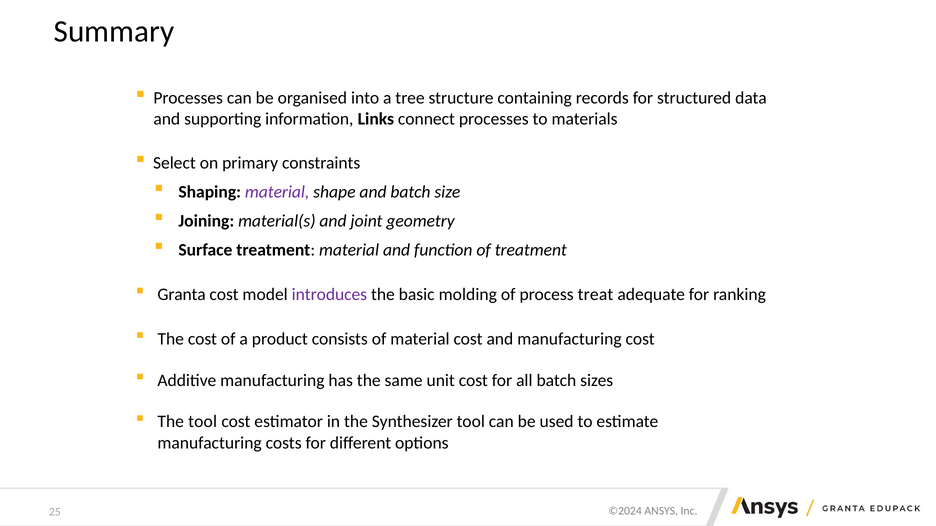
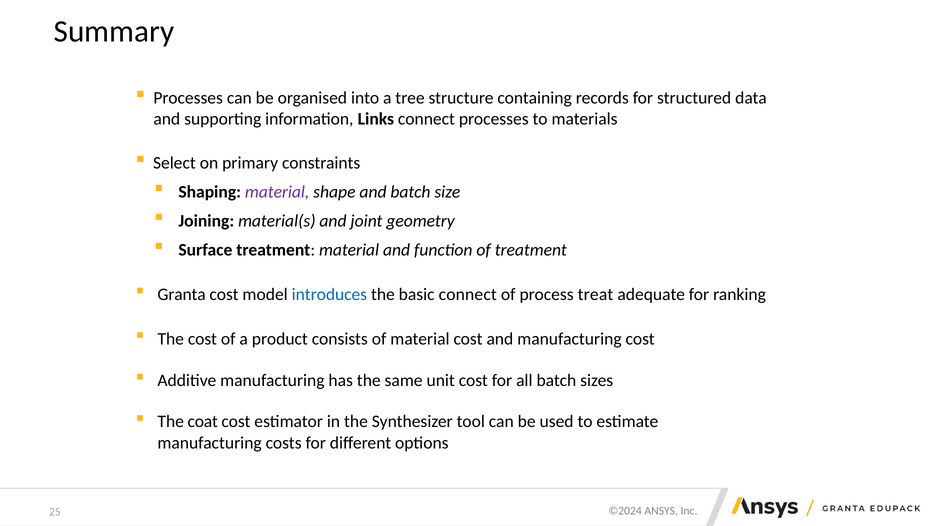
introduces colour: purple -> blue (329, 295)
basic molding: molding -> connect (468, 295)
The tool: tool -> coat (203, 422)
